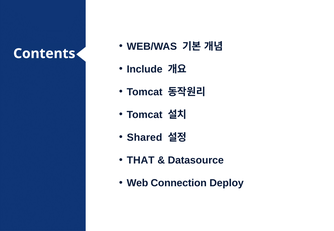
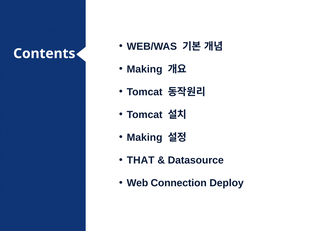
Include: Include -> Making (145, 69)
Shared: Shared -> Making (145, 138)
